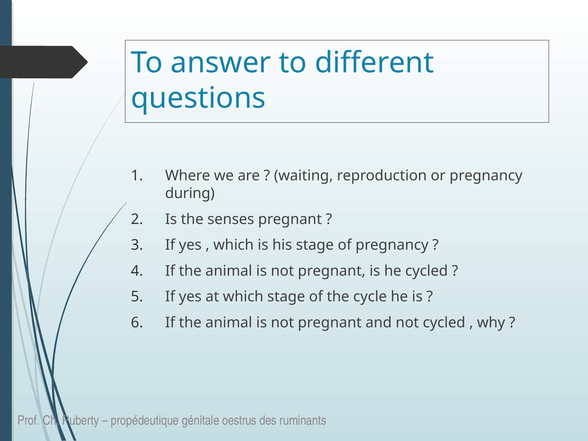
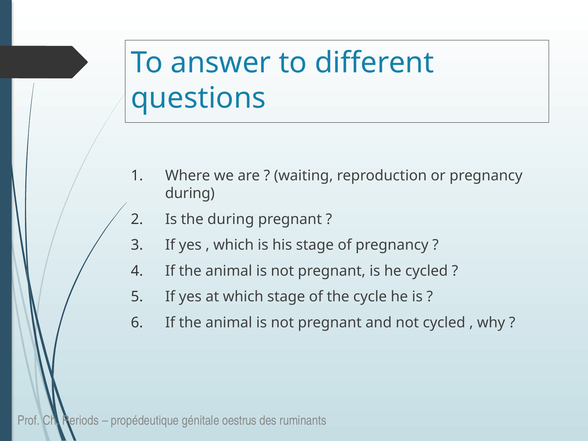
the senses: senses -> during (231, 219)
Puberty: Puberty -> Periods (81, 421)
